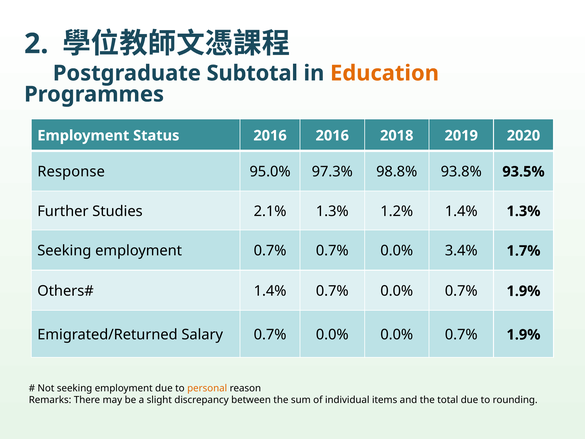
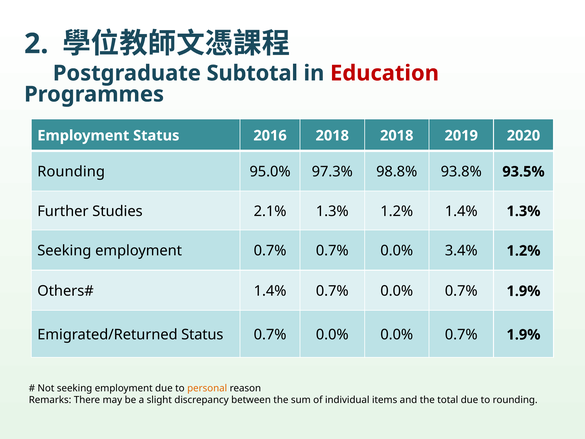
Education colour: orange -> red (385, 73)
2016 2016: 2016 -> 2018 (332, 136)
Response: Response -> Rounding (71, 172)
3.4% 1.7%: 1.7% -> 1.2% (523, 251)
Emigrated/Returned Salary: Salary -> Status (202, 335)
